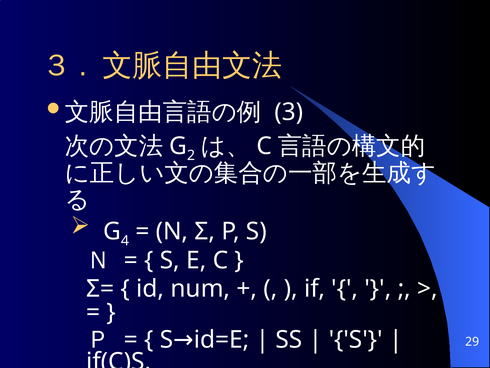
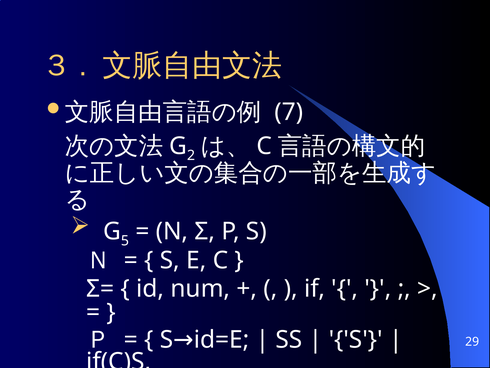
3: 3 -> 7 (289, 112)
4: 4 -> 5 (125, 241)
